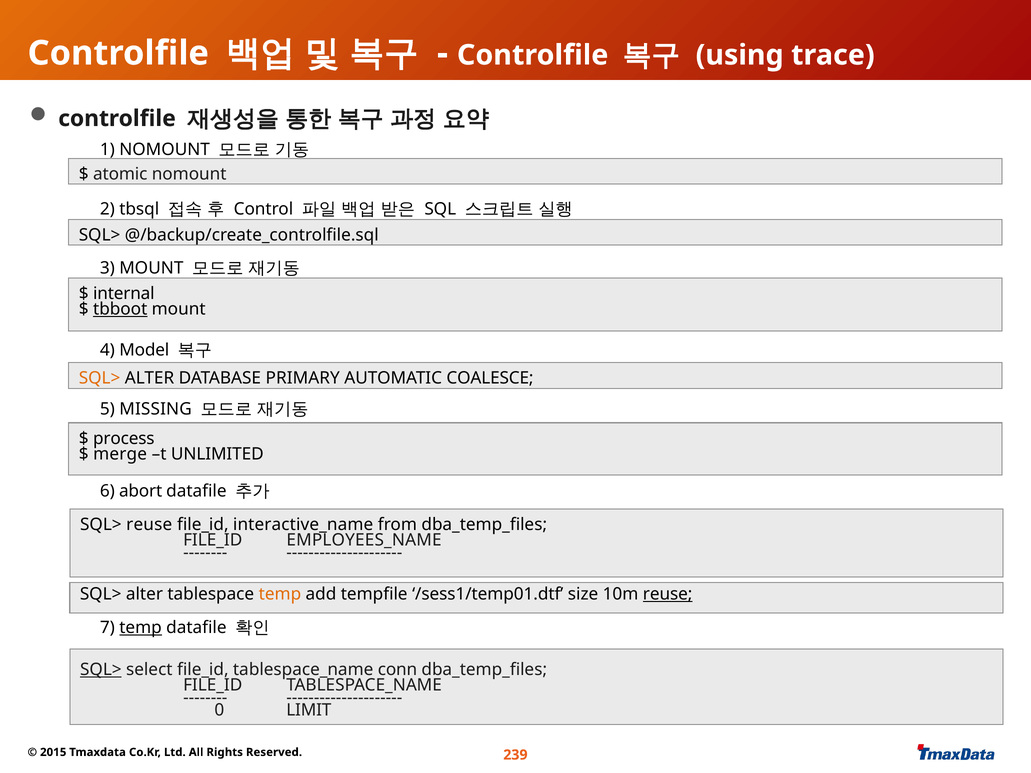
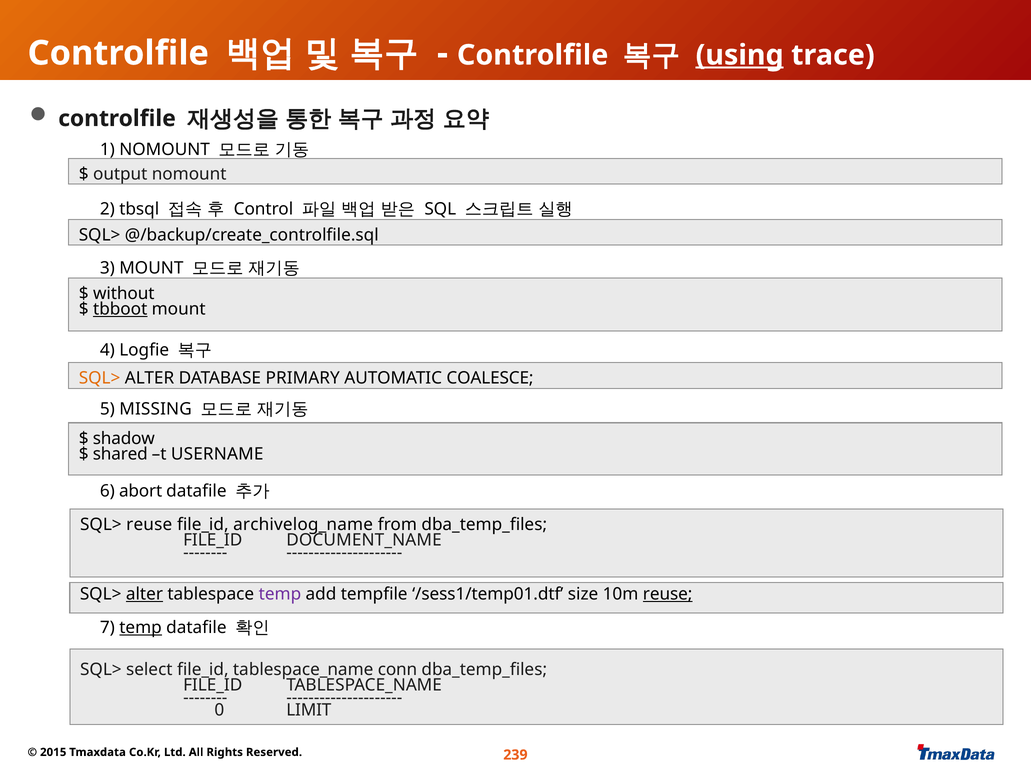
using underline: none -> present (740, 55)
atomic: atomic -> output (120, 174)
internal: internal -> without (124, 294)
Model: Model -> Logfie (144, 350)
process: process -> shadow (124, 439)
merge: merge -> shared (120, 454)
UNLIMITED: UNLIMITED -> USERNAME (217, 454)
interactive_name: interactive_name -> archivelog_name (303, 525)
EMPLOYEES_NAME: EMPLOYEES_NAME -> DOCUMENT_NAME (364, 540)
alter underline: none -> present (144, 594)
temp colour: orange -> purple (280, 594)
SQL> underline: present -> none (101, 670)
